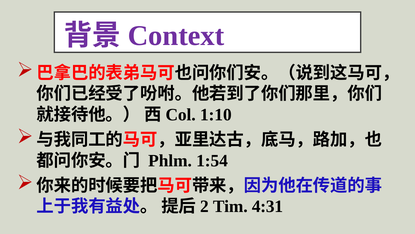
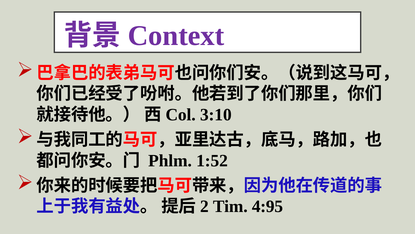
1:10: 1:10 -> 3:10 (216, 114)
1:54: 1:54 -> 1:52 (212, 160)
4:31: 4:31 -> 4:95 (267, 206)
